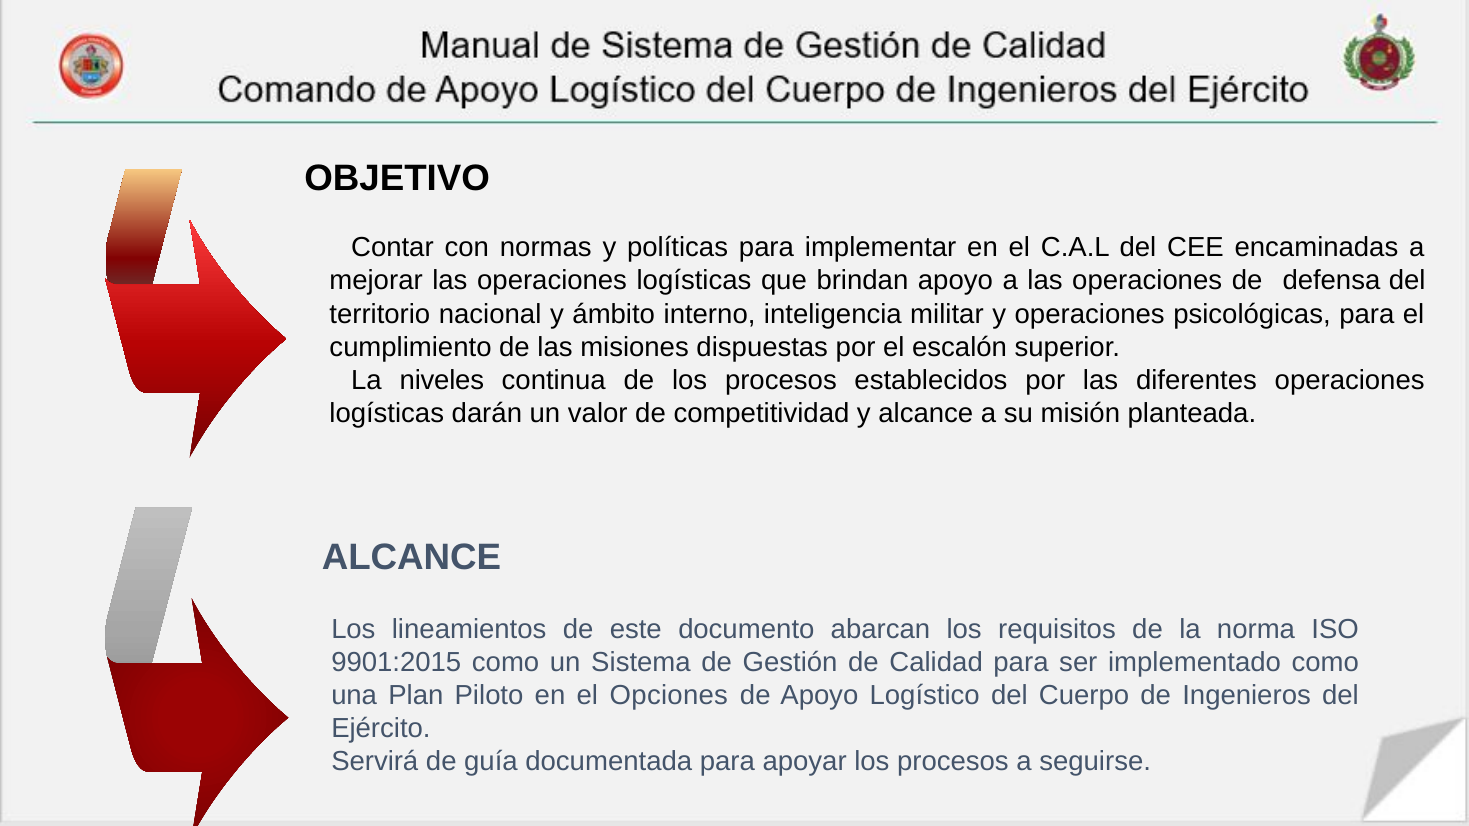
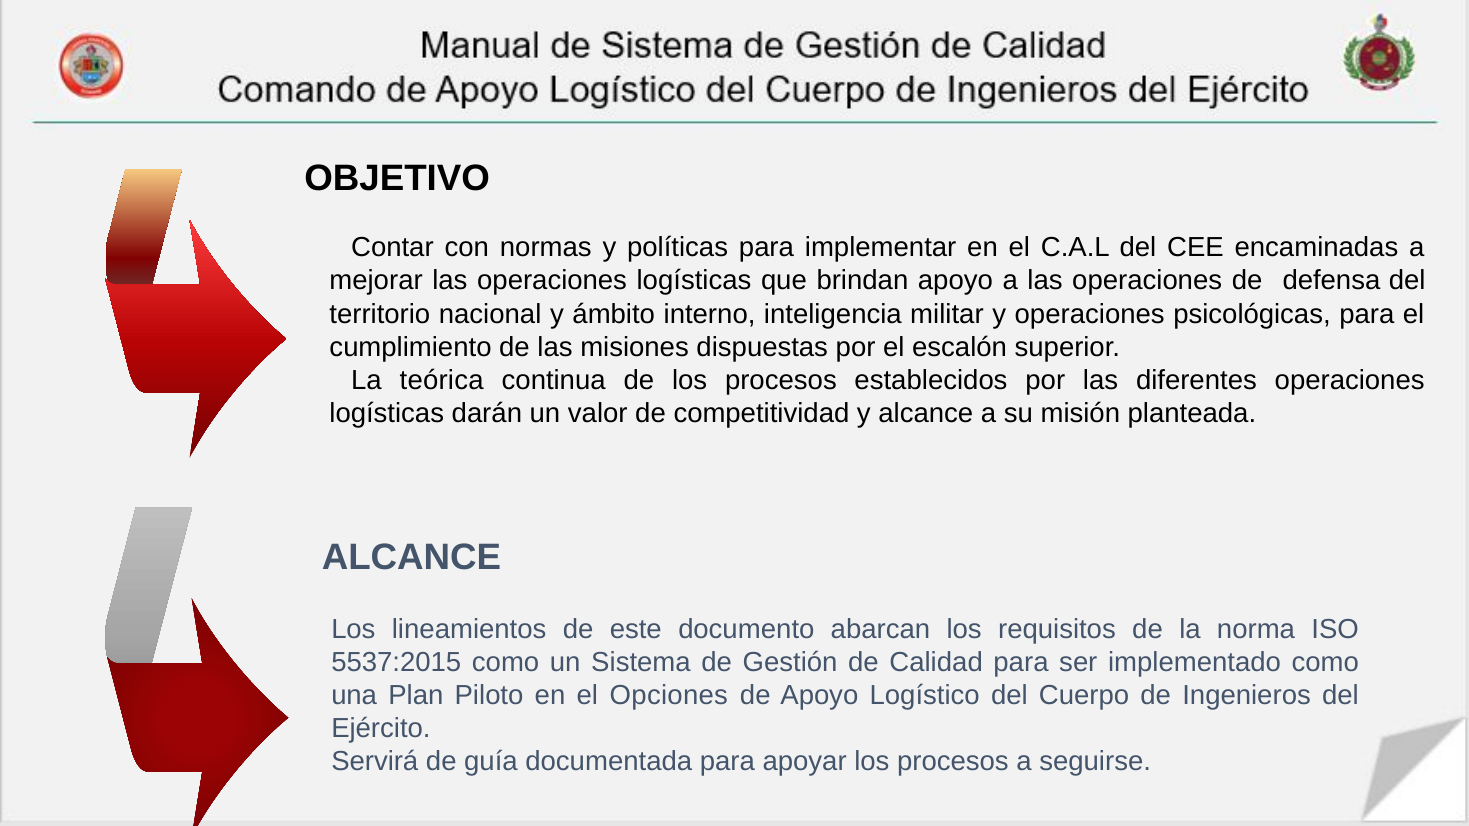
niveles: niveles -> teórica (442, 380)
9901:2015: 9901:2015 -> 5537:2015 (396, 662)
